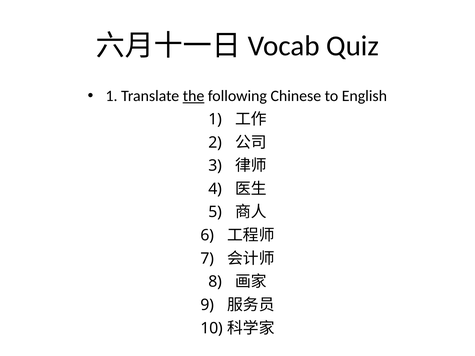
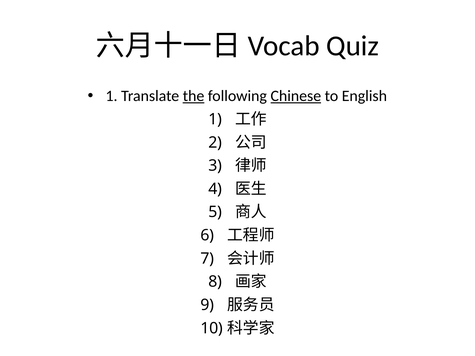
Chinese underline: none -> present (296, 96)
